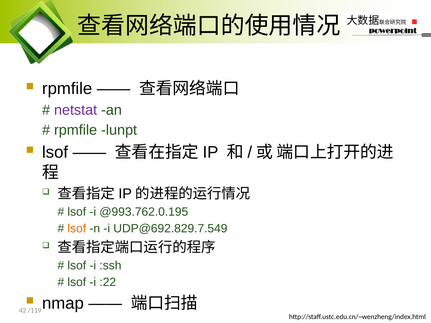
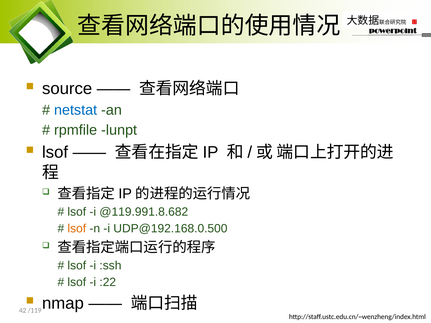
rpmfile: rpmfile -> source (67, 89)
netstat colour: purple -> blue (76, 110)
@993.762.0.195: @993.762.0.195 -> @119.991.8.682 (144, 212)
UDP@692.829.7.549: UDP@692.829.7.549 -> UDP@192.168.0.500 (170, 229)
